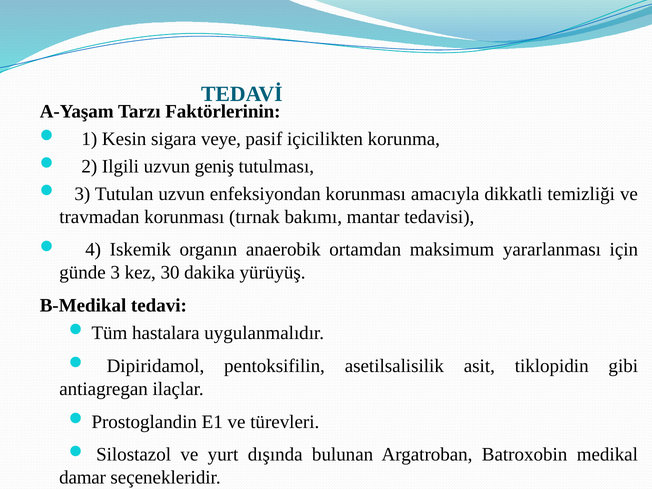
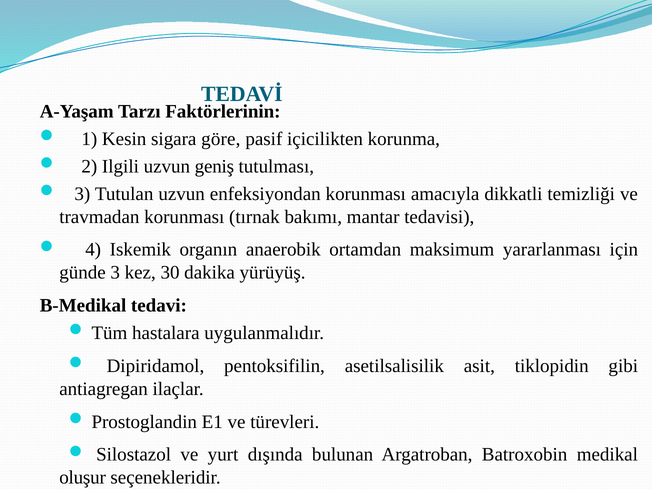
veye: veye -> göre (221, 139)
damar: damar -> oluşur (83, 478)
